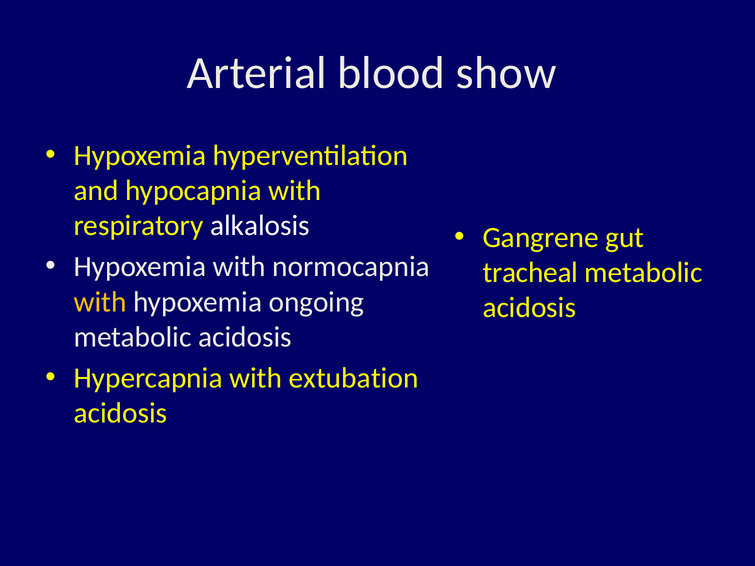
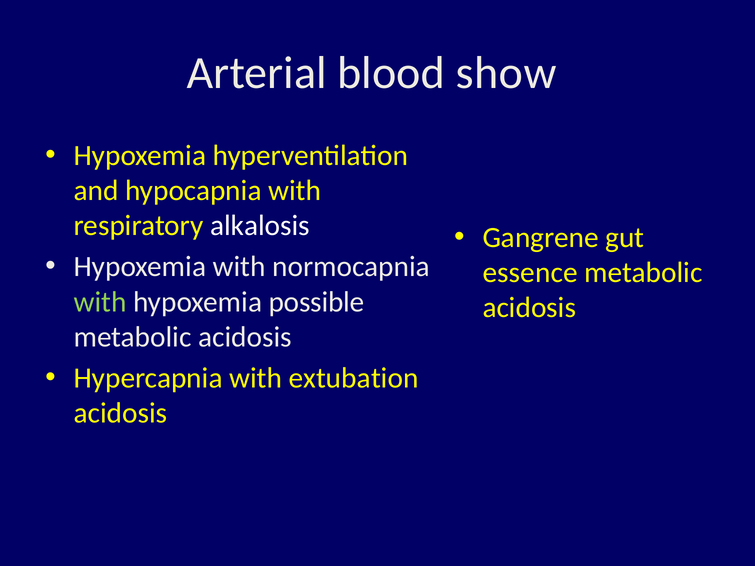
tracheal: tracheal -> essence (530, 273)
with colour: yellow -> light green (100, 302)
ongoing: ongoing -> possible (317, 302)
